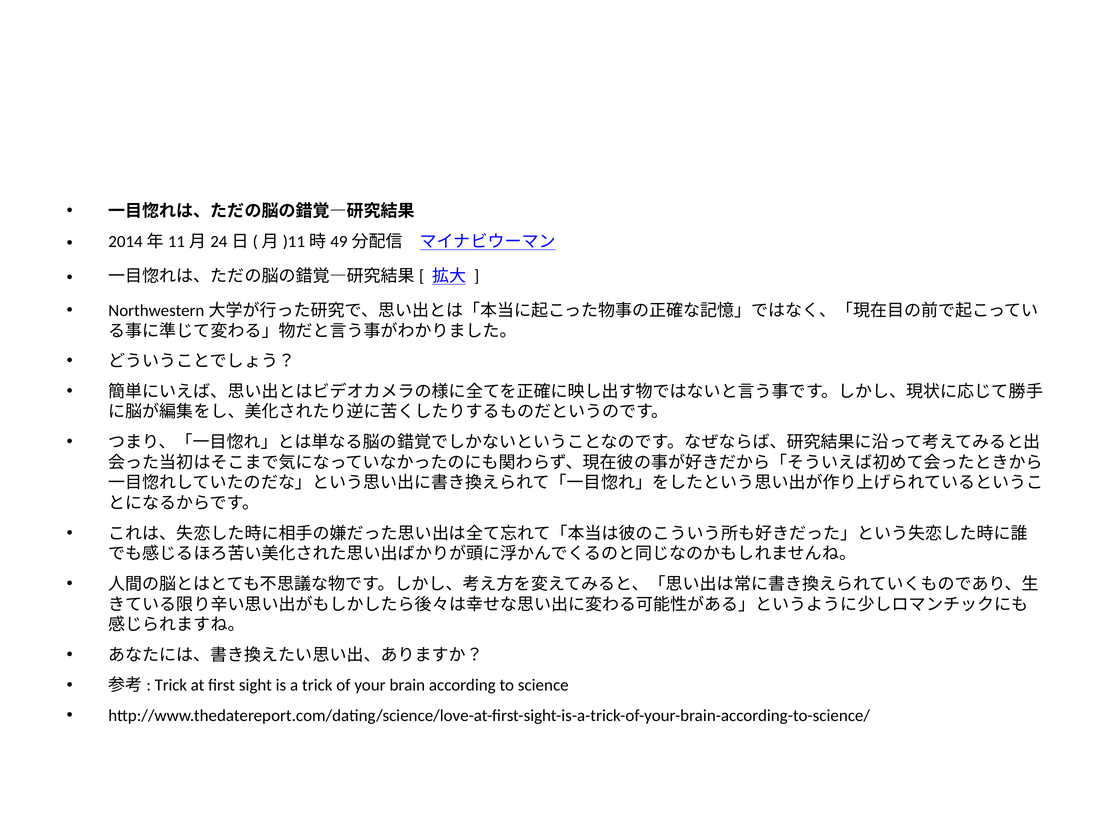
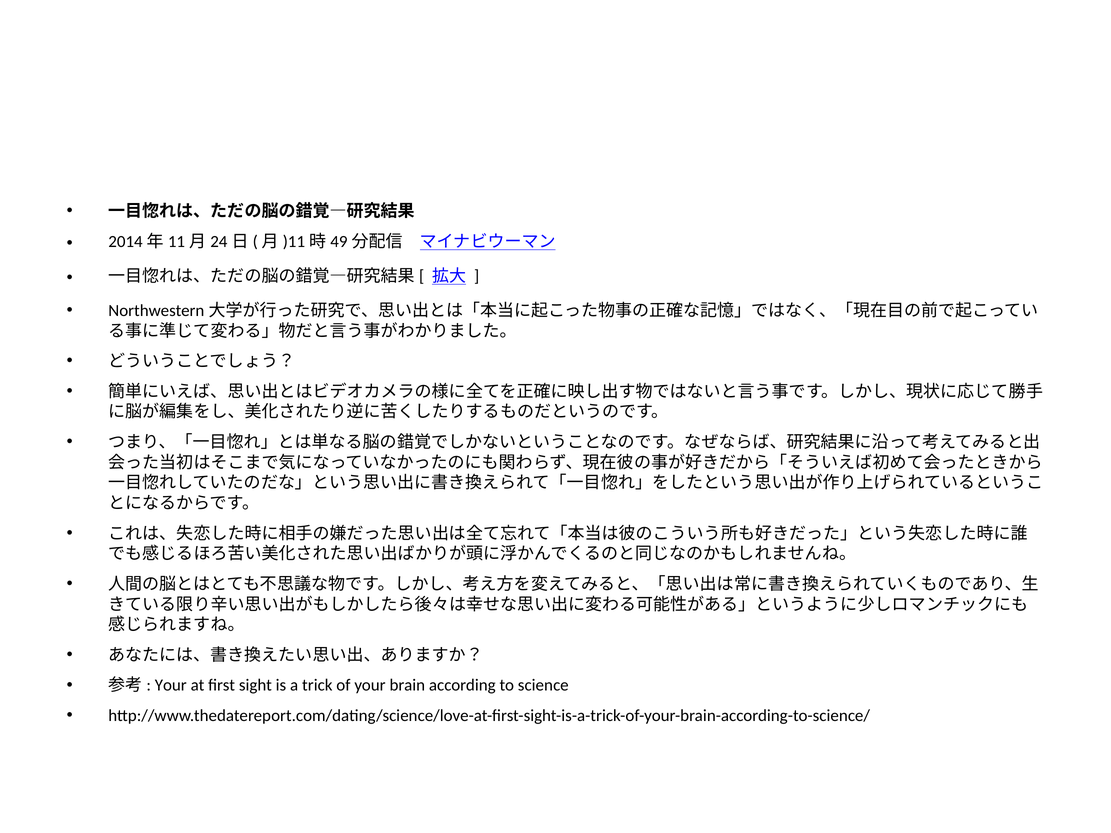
Trick: Trick -> Your (171, 686)
